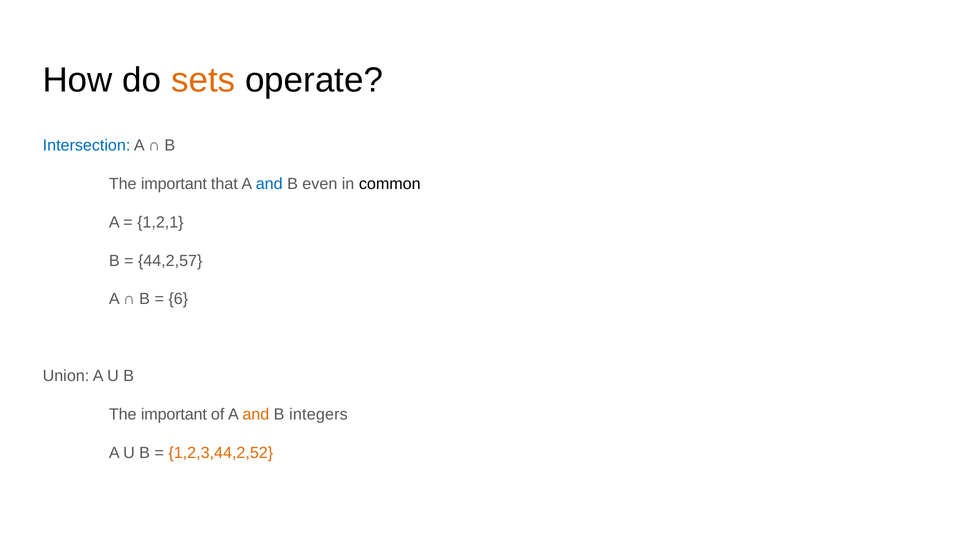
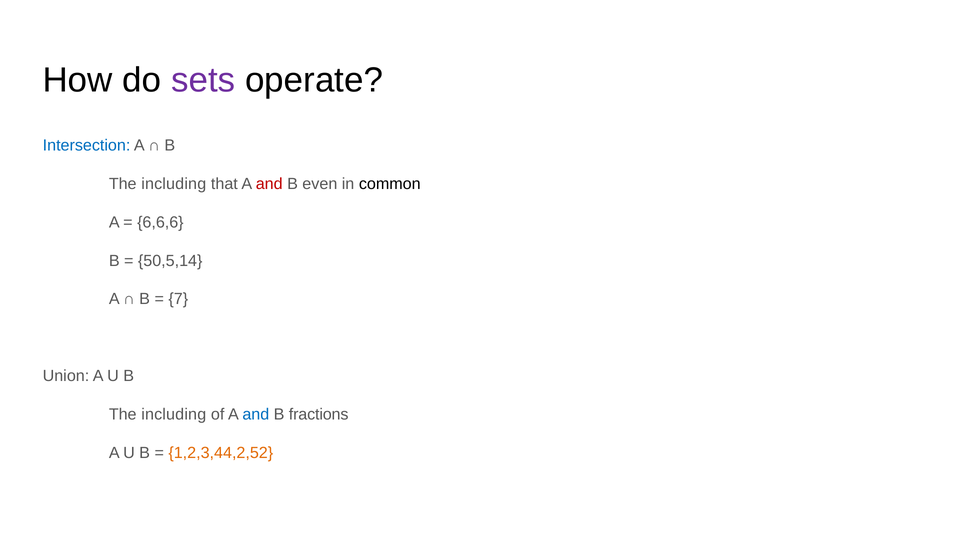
sets colour: orange -> purple (203, 80)
important: important -> including (174, 184)
and colour: blue -> red (269, 184)
1,2,1: 1,2,1 -> 6,6,6 (160, 222)
44,2,57: 44,2,57 -> 50,5,14 (170, 261)
6: 6 -> 7 (178, 299)
important: important -> including (174, 414)
and colour: orange -> blue (256, 414)
integers: integers -> fractions (319, 414)
